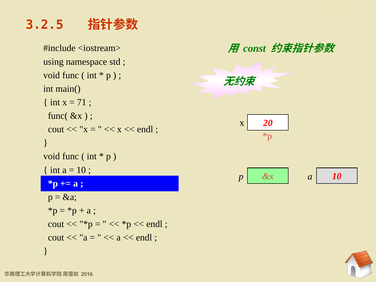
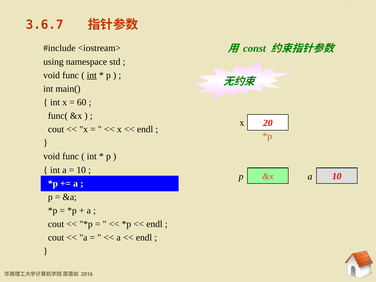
3.2.5: 3.2.5 -> 3.6.7 (45, 25)
int underline: none -> present (92, 75)
71: 71 -> 60 (82, 102)
